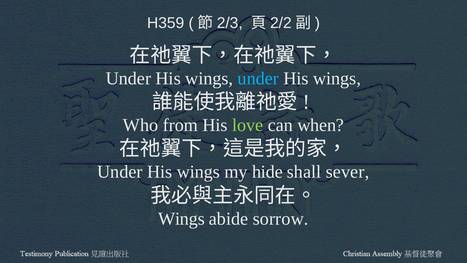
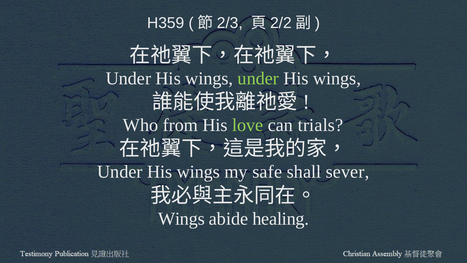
under colour: light blue -> light green (258, 78)
when: when -> trials (321, 125)
hide: hide -> safe (267, 172)
sorrow: sorrow -> healing (281, 218)
